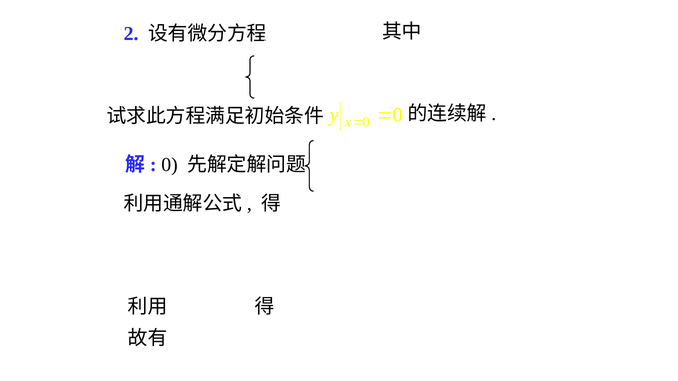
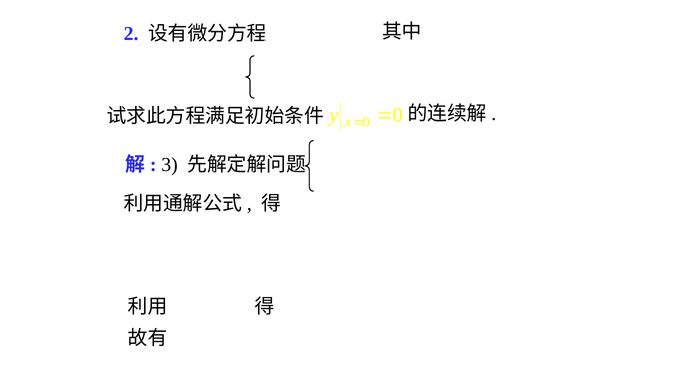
0: 0 -> 3 (170, 165)
